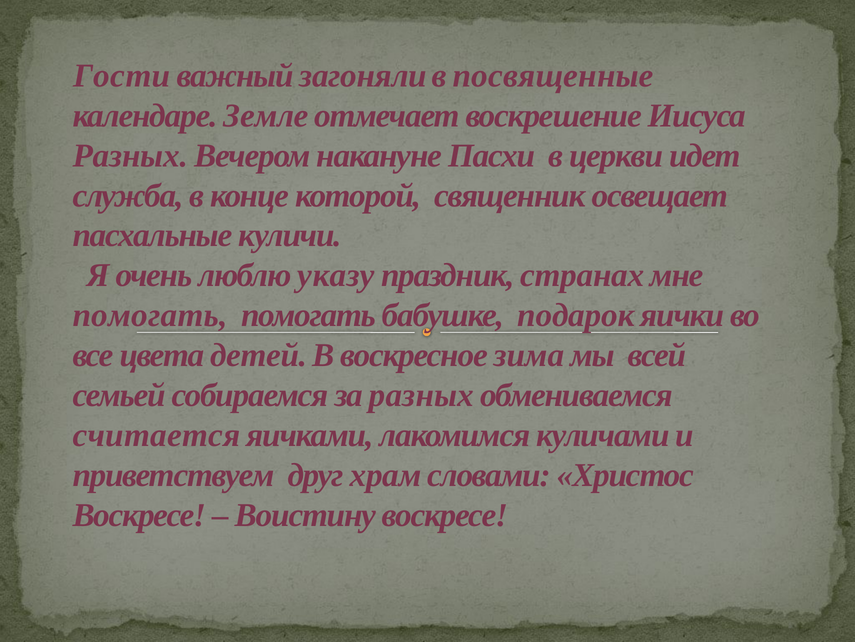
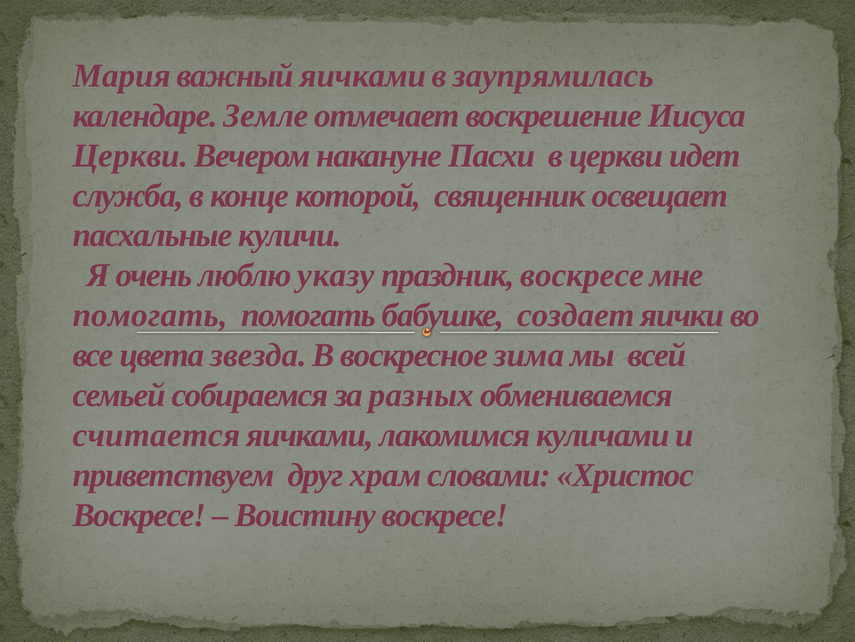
Гости: Гости -> Мария (122, 76)
важный загоняли: загоняли -> яичками (363, 76)
посвященные: посвященные -> заупрямилась (553, 76)
Разных: Разных -> Церкви (130, 155)
праздник странах: странах -> воскресе (582, 275)
подарок: подарок -> создает (576, 315)
детей: детей -> звезда (258, 355)
